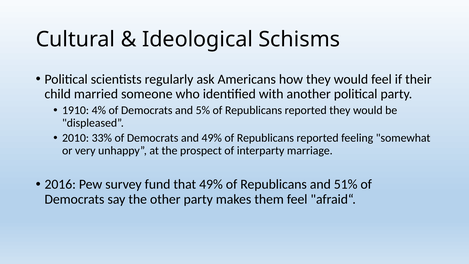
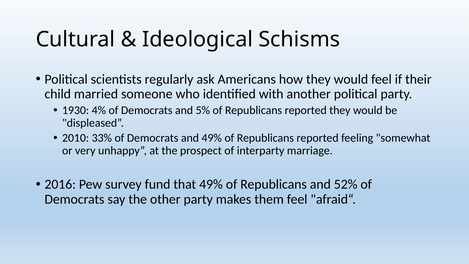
1910: 1910 -> 1930 (76, 110)
51%: 51% -> 52% (346, 184)
